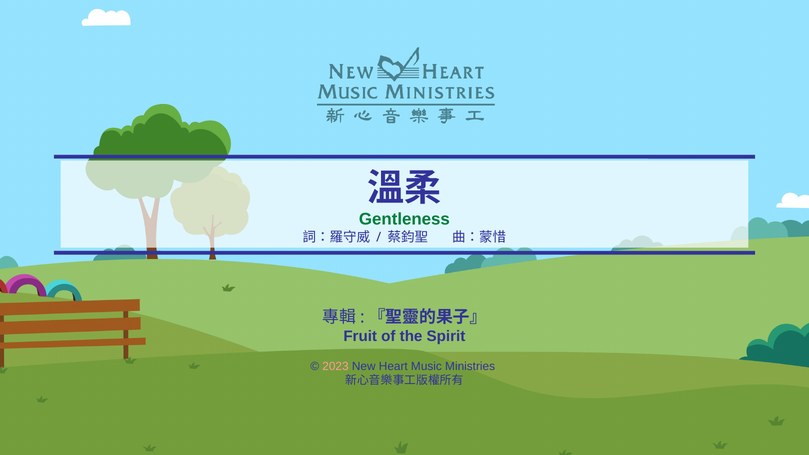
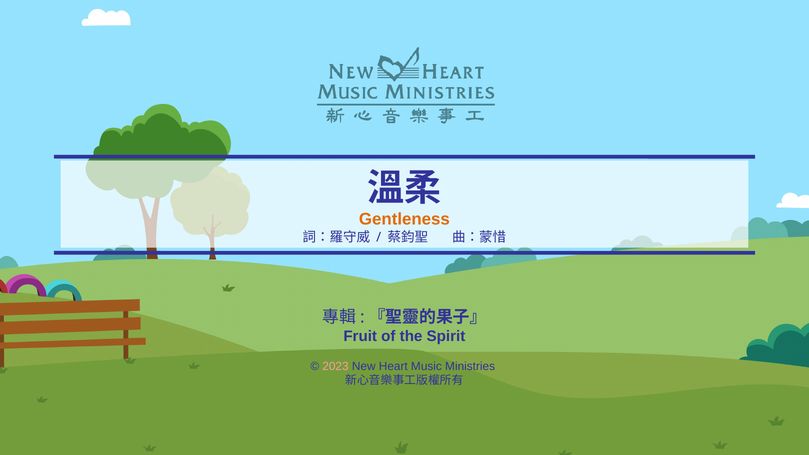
Gentleness colour: green -> orange (404, 219)
